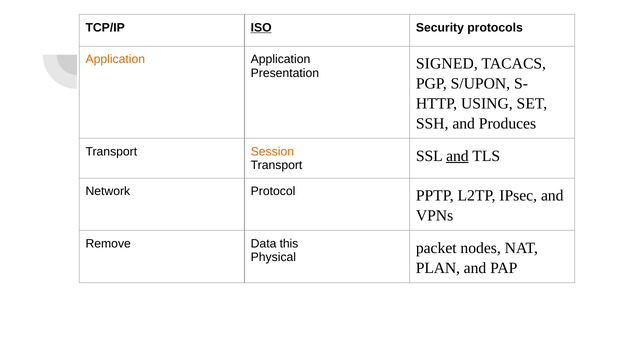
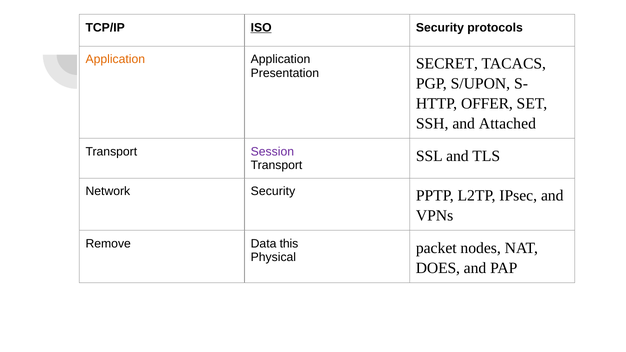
SIGNED: SIGNED -> SECRET (447, 64)
USING: USING -> OFFER (487, 104)
Produces: Produces -> Attached (507, 124)
Session colour: orange -> purple (272, 152)
and underline: present -> none (457, 156)
Network Protocol: Protocol -> Security (273, 191)
PLAN: PLAN -> DOES (438, 268)
